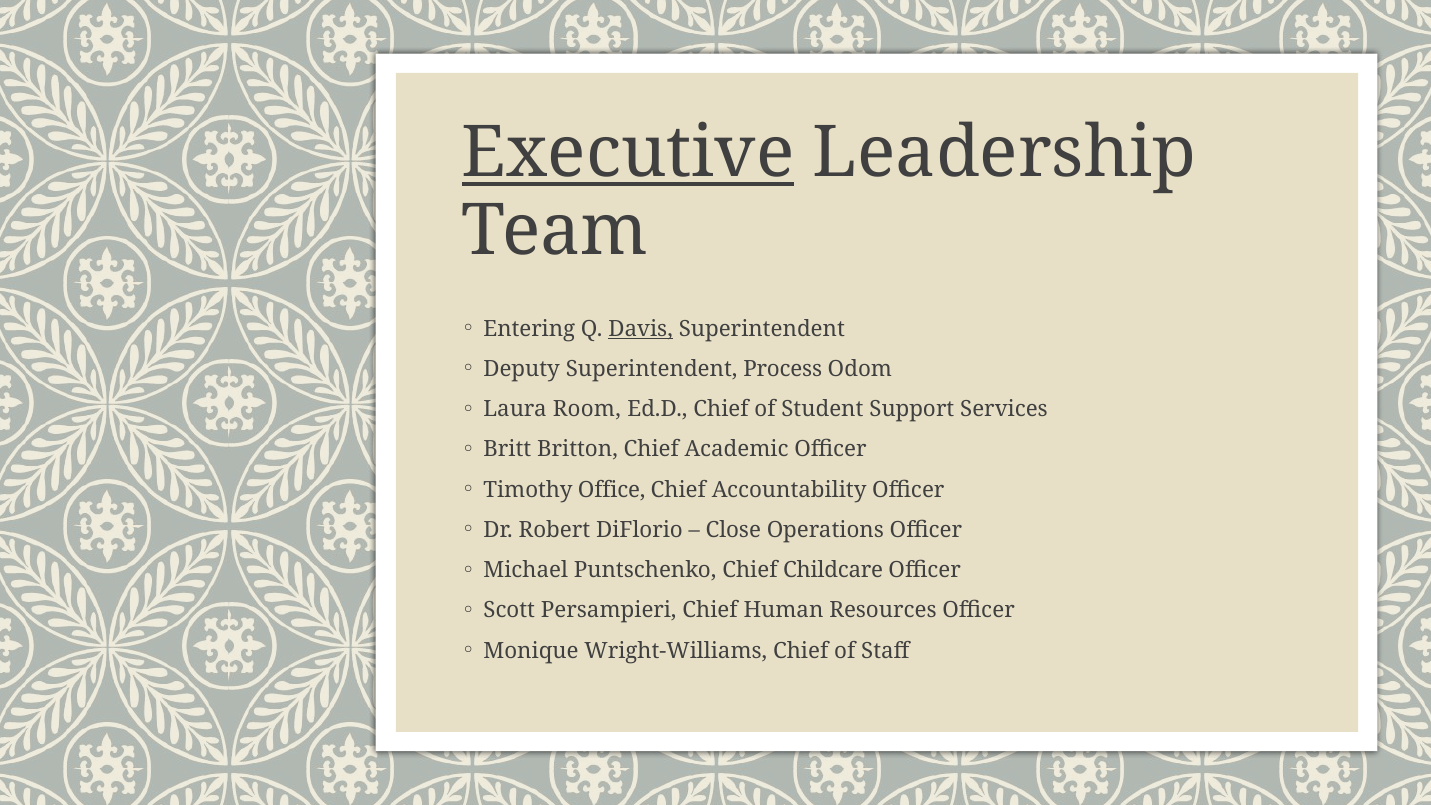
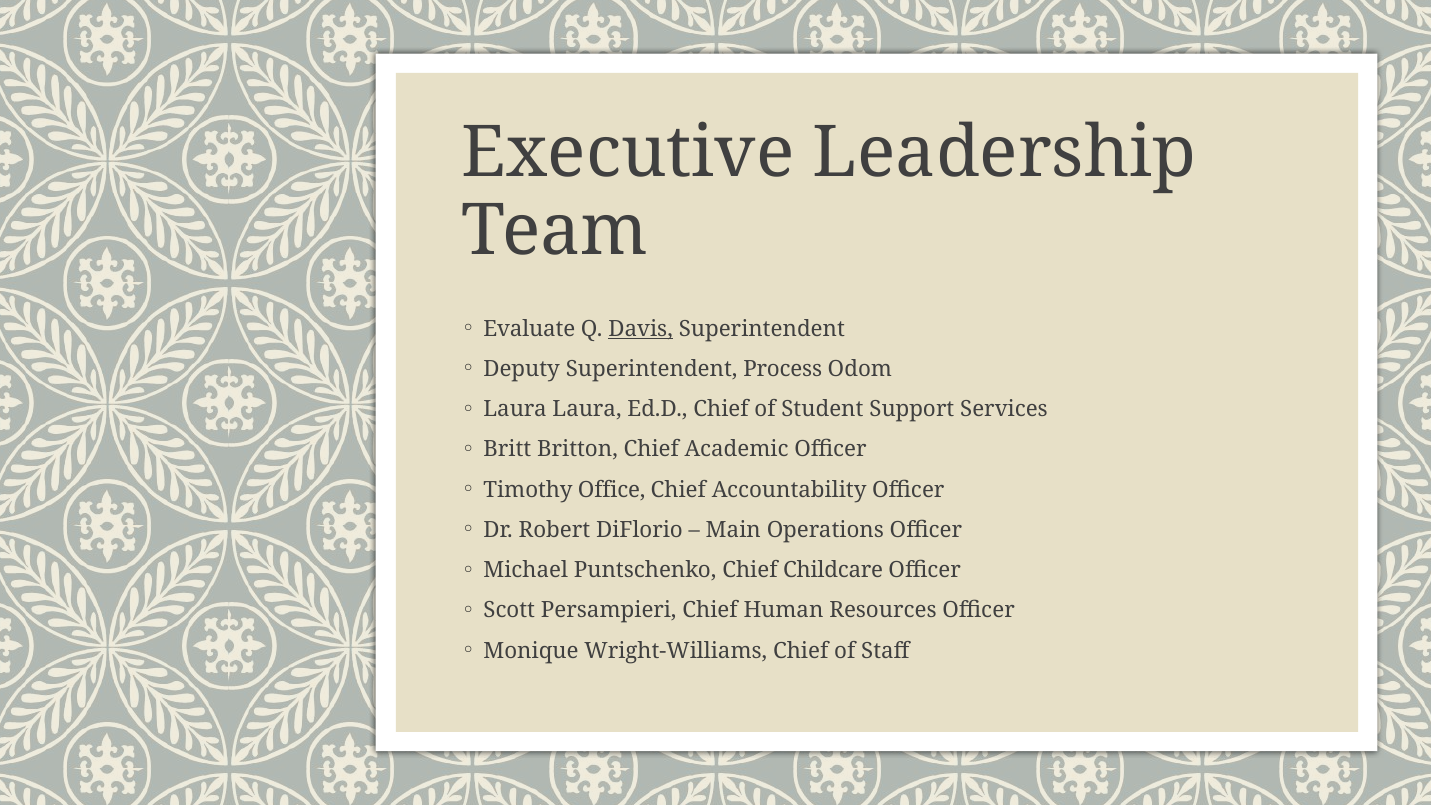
Executive underline: present -> none (628, 153)
Entering: Entering -> Evaluate (529, 329)
Laura Room: Room -> Laura (587, 409)
Close: Close -> Main (733, 530)
